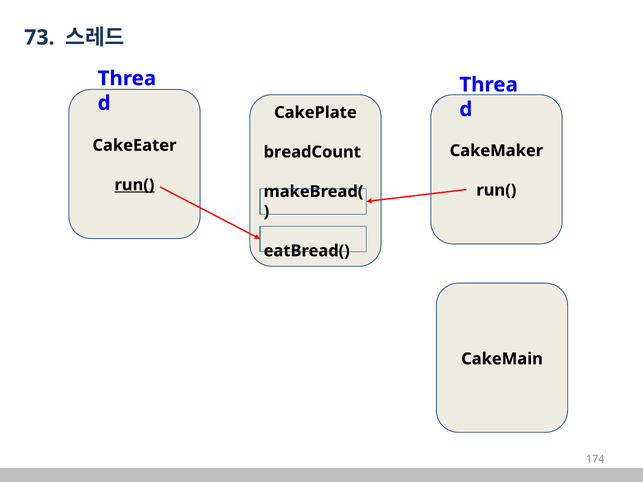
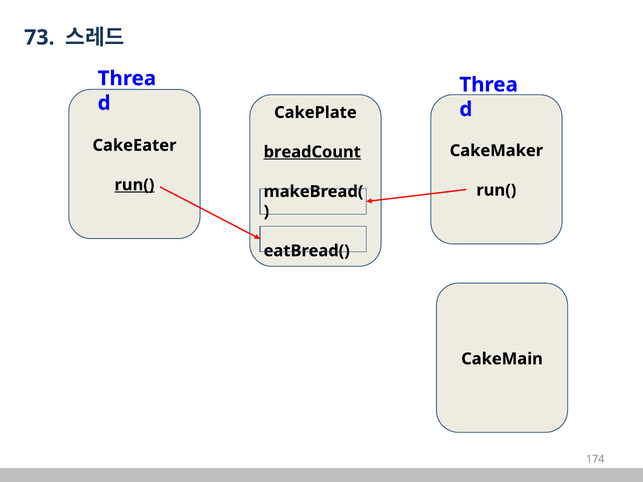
breadCount underline: none -> present (312, 152)
